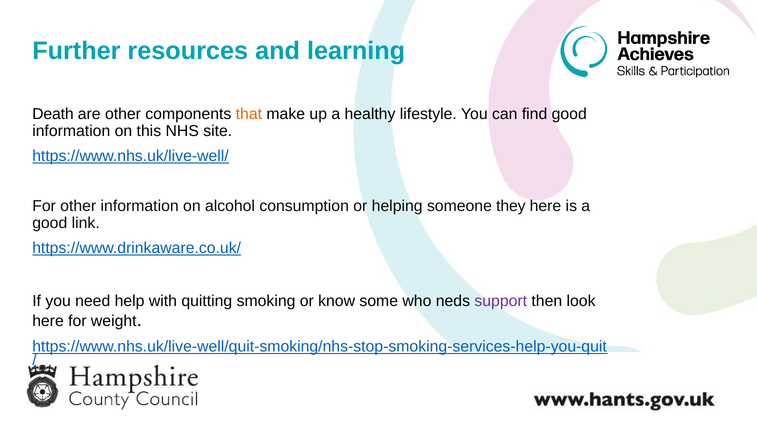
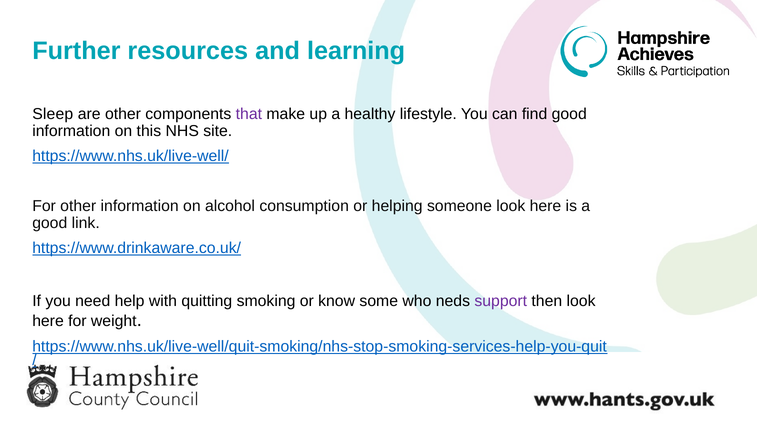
Death: Death -> Sleep (53, 114)
that colour: orange -> purple (249, 114)
someone they: they -> look (511, 206)
